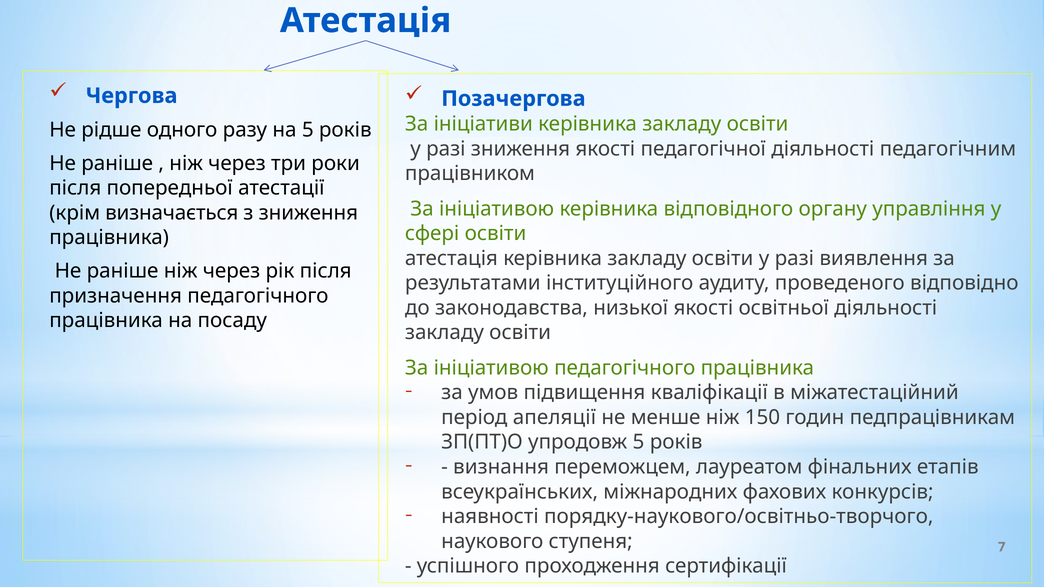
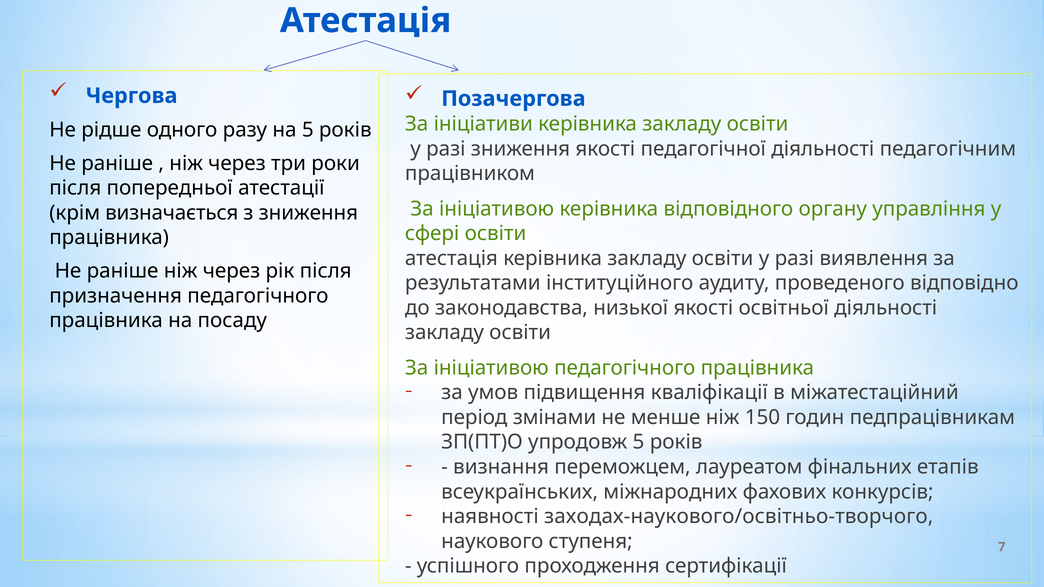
апеляції: апеляції -> змінами (555, 418)
порядку-наукового/освітньо-творчого: порядку-наукового/освітньо-творчого -> заходах-наукового/освітньо-творчого (739, 517)
